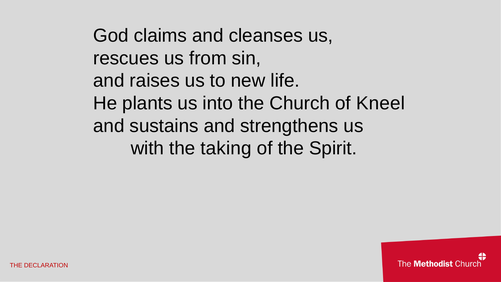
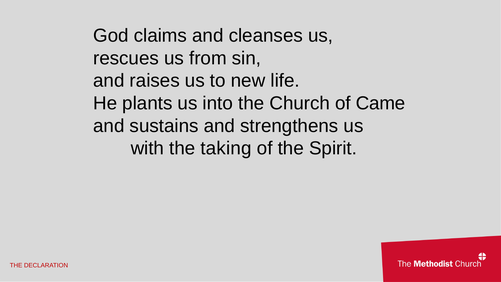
Kneel: Kneel -> Came (381, 103)
